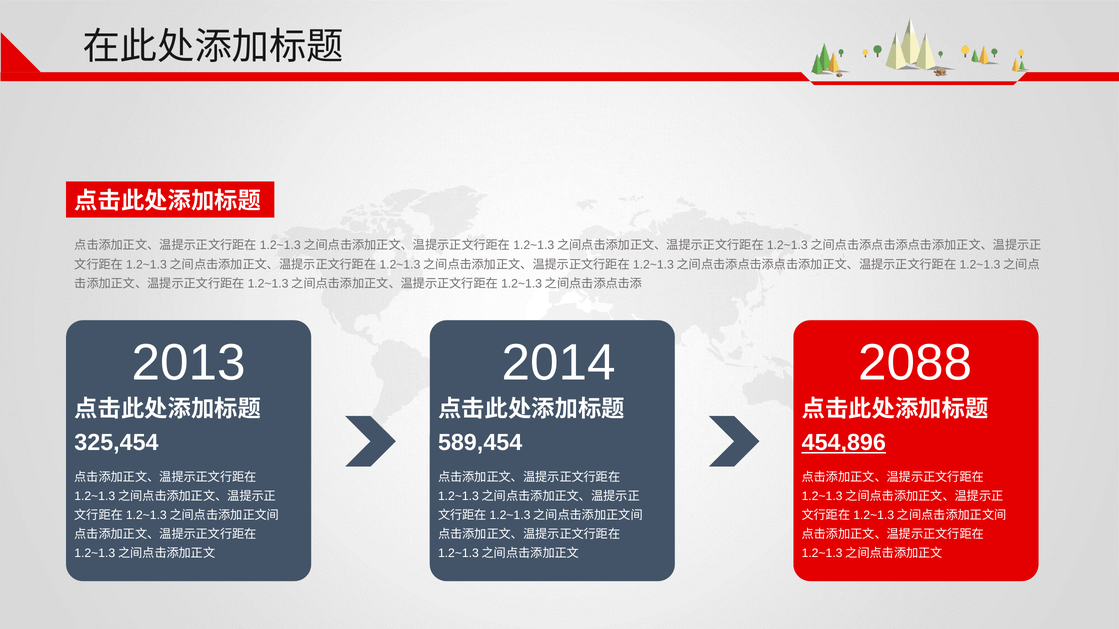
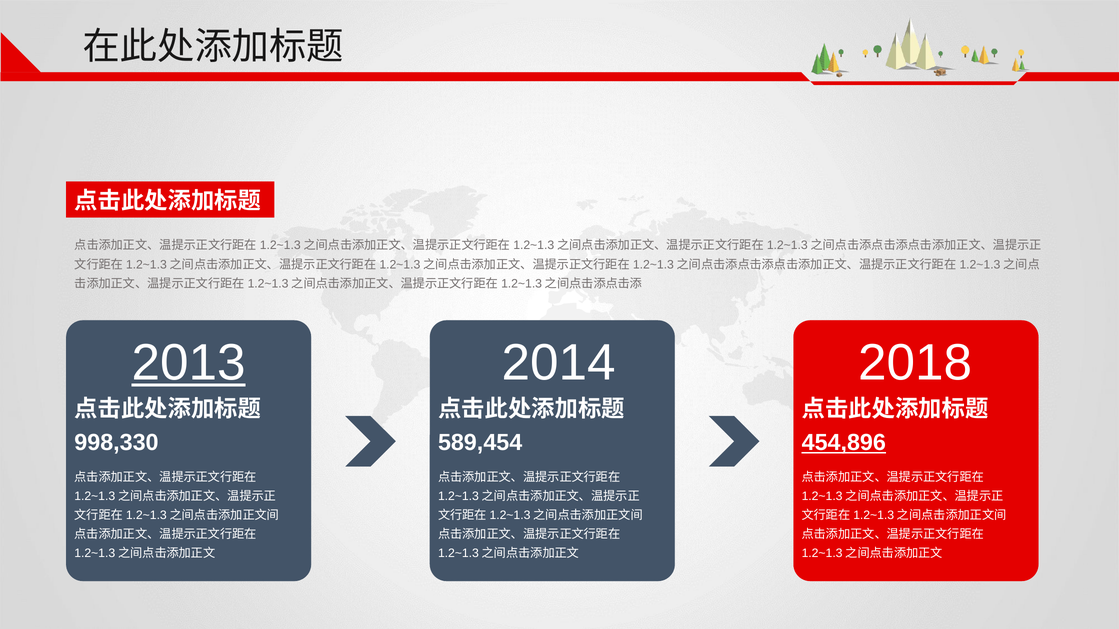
2013 underline: none -> present (189, 363)
2088: 2088 -> 2018 (915, 363)
325,454: 325,454 -> 998,330 (116, 443)
